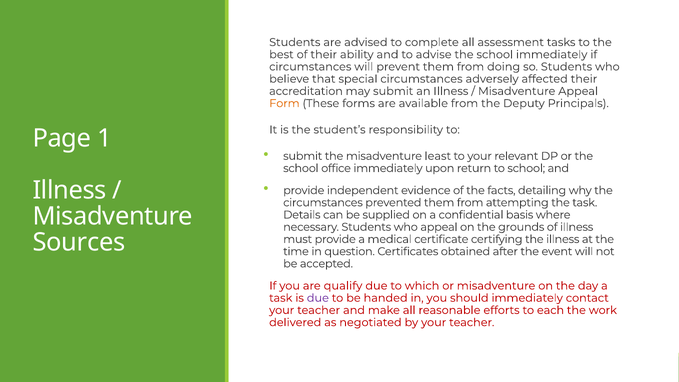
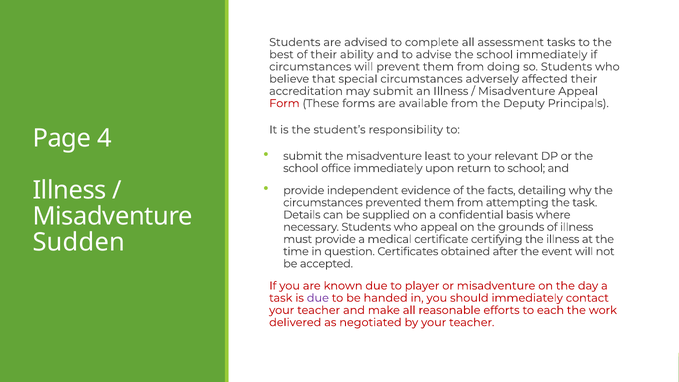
Form colour: orange -> red (284, 103)
1: 1 -> 4 (104, 138)
Sources: Sources -> Sudden (79, 242)
qualify: qualify -> known (343, 286)
which: which -> player (422, 286)
